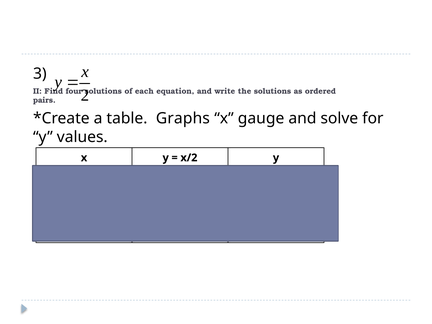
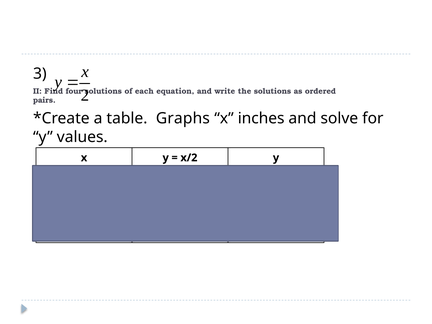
gauge: gauge -> inches (261, 118)
